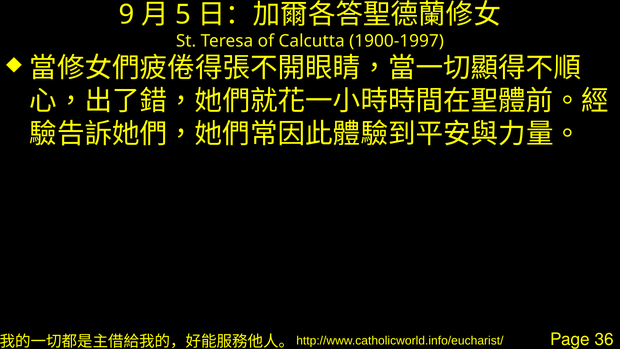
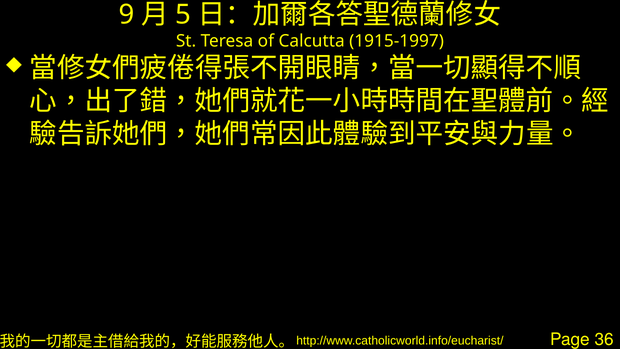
1900-1997: 1900-1997 -> 1915-1997 (397, 41)
